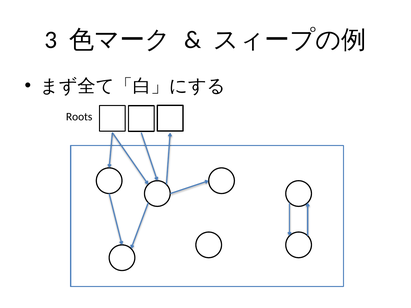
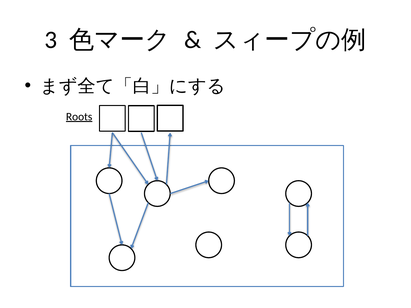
Roots underline: none -> present (79, 117)
